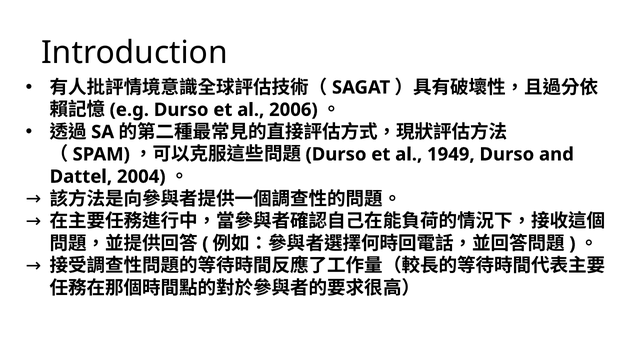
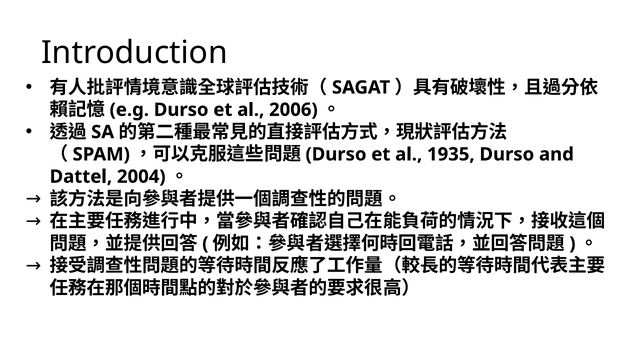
1949: 1949 -> 1935 (451, 154)
